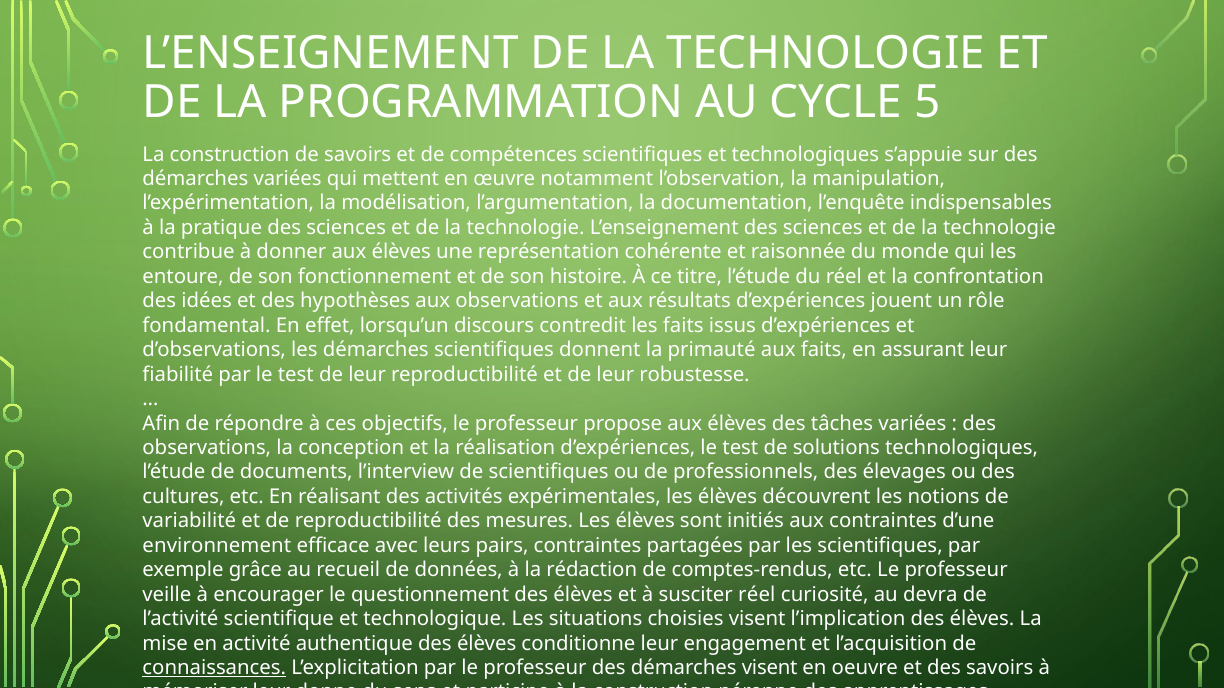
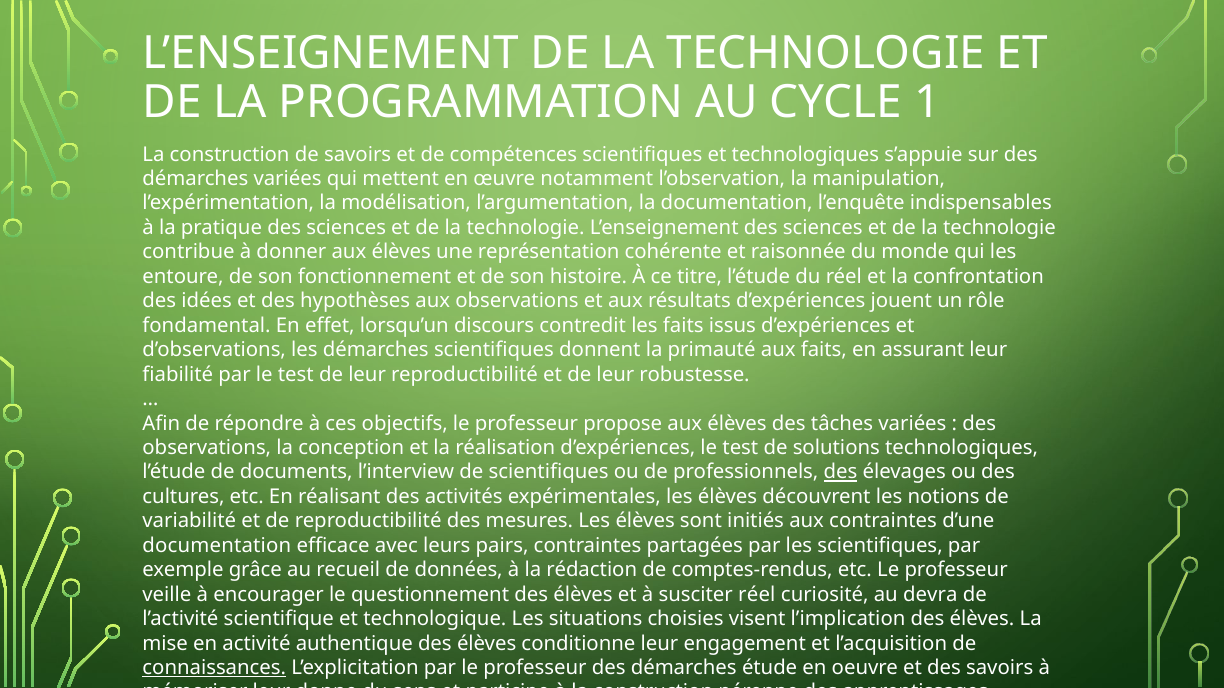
5: 5 -> 1 (927, 103)
des underline: none -> present (841, 473)
environnement: environnement -> documentation (217, 546)
démarches visent: visent -> étude (770, 668)
